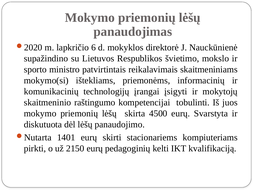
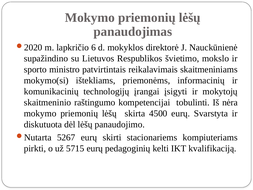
juos: juos -> nėra (230, 102)
1401: 1401 -> 5267 (66, 137)
2150: 2150 -> 5715 (75, 148)
